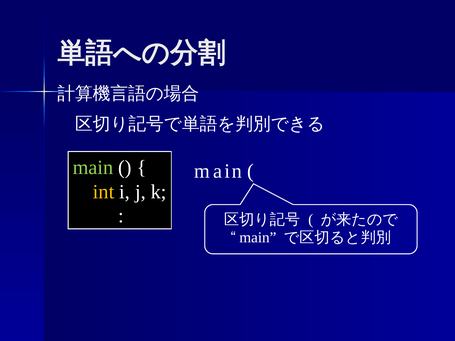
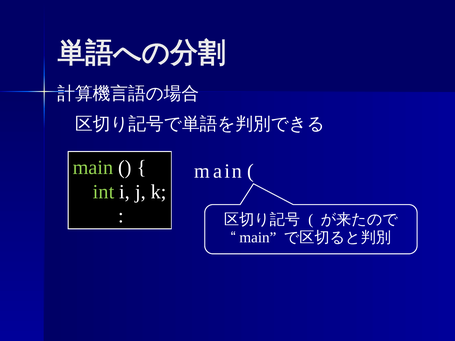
int colour: yellow -> light green (104, 192)
